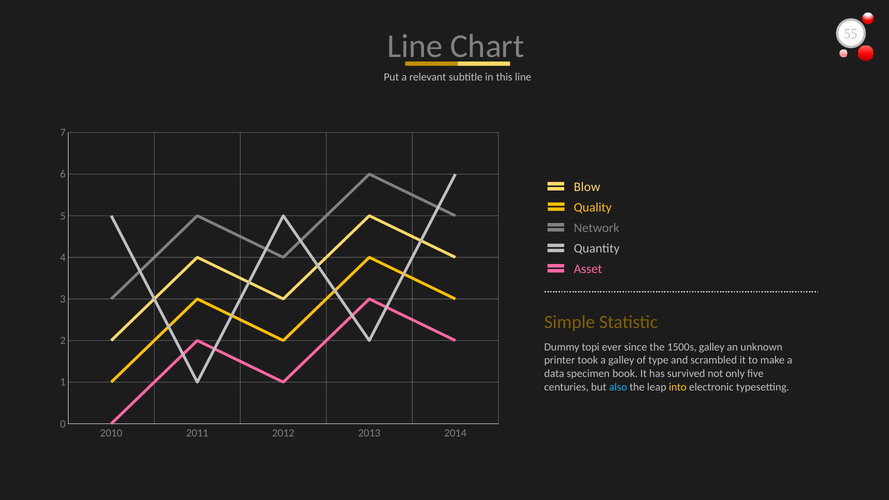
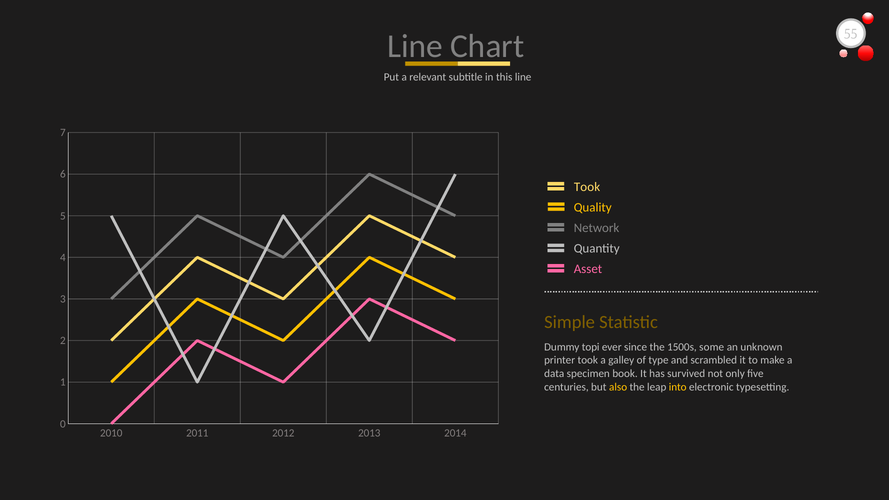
Blow: Blow -> Took (587, 187)
1500s galley: galley -> some (712, 347)
also colour: light blue -> yellow (618, 387)
